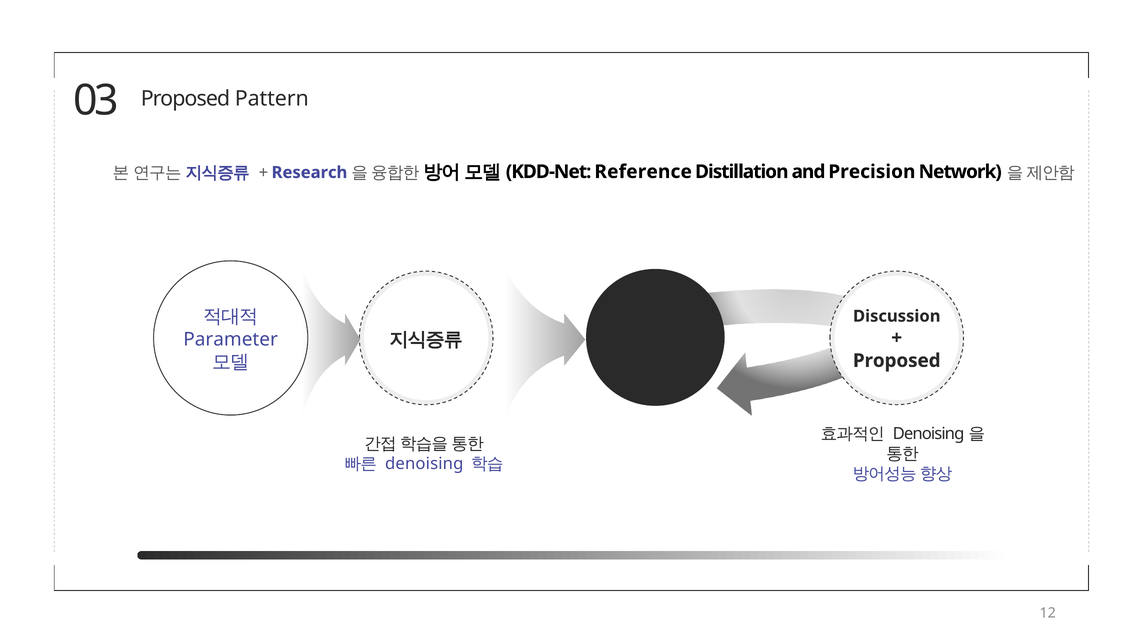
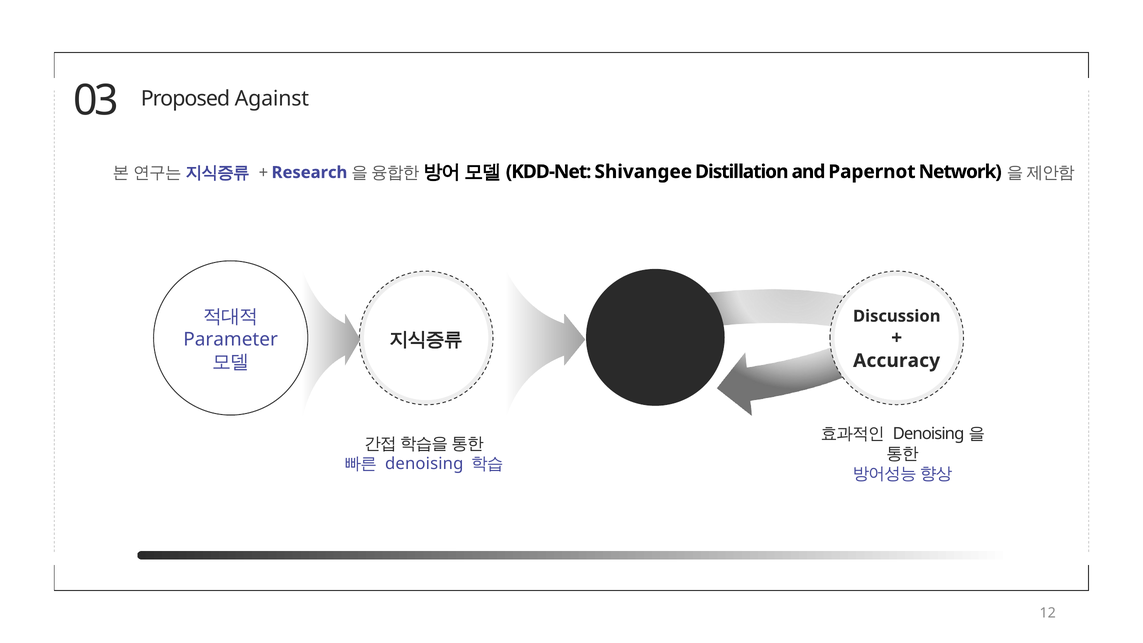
Pattern: Pattern -> Against (272, 99)
Reference: Reference -> Shivangee (643, 172)
Precision: Precision -> Papernot (872, 172)
Proposed: Proposed -> Accuracy (897, 361)
